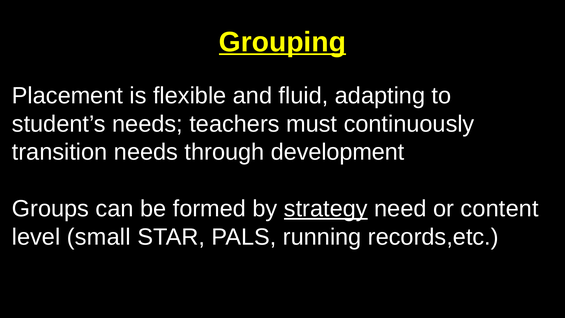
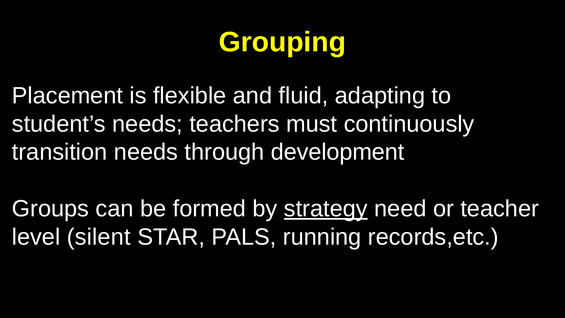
Grouping underline: present -> none (282, 42)
content: content -> teacher (500, 209)
small: small -> silent (99, 237)
